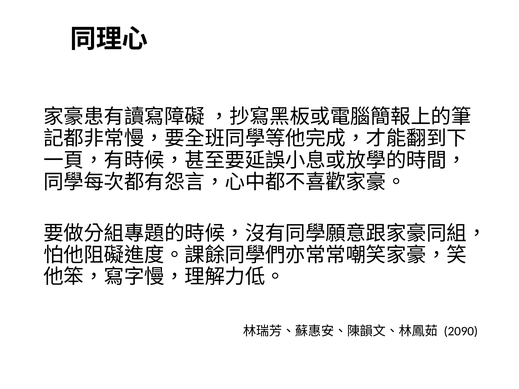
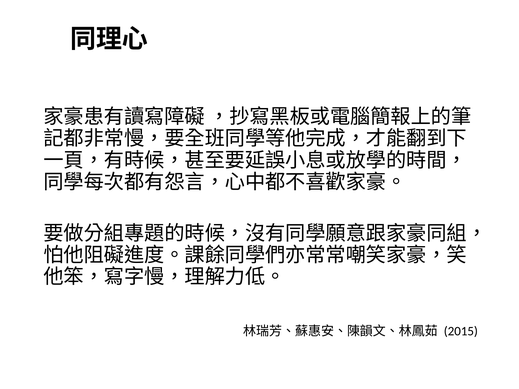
2090: 2090 -> 2015 (461, 331)
